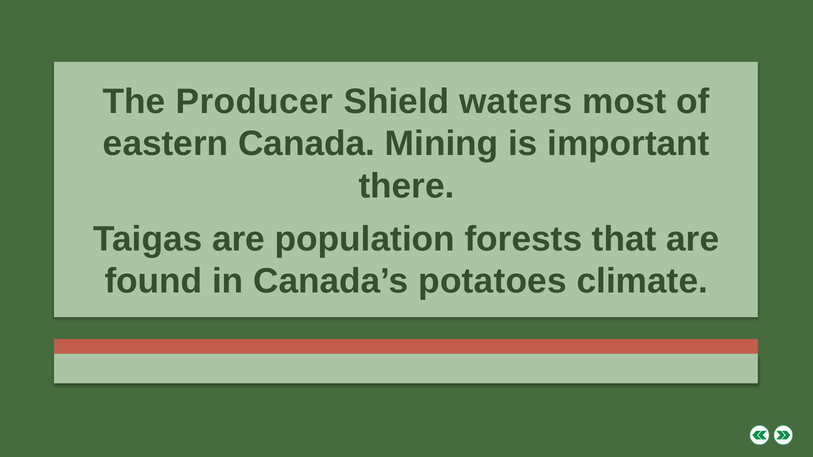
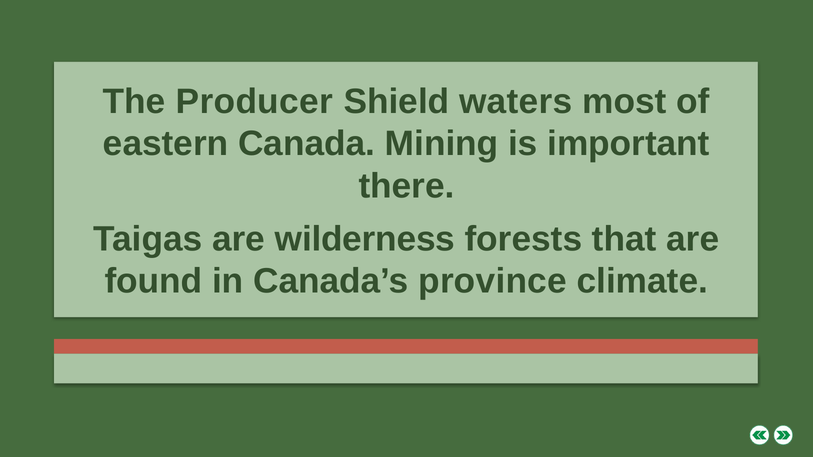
population: population -> wilderness (365, 239)
potatoes: potatoes -> province (493, 281)
